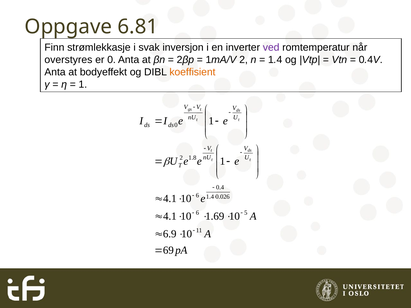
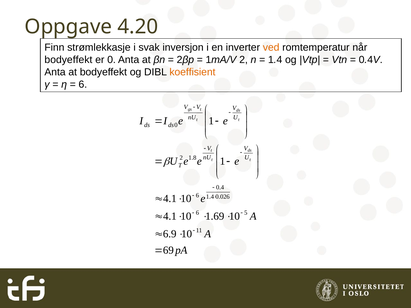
6.81: 6.81 -> 4.20 (138, 27)
ved colour: purple -> orange (271, 47)
overstyres: overstyres -> bodyeffekt (68, 60)
1: 1 -> 6 (83, 84)
